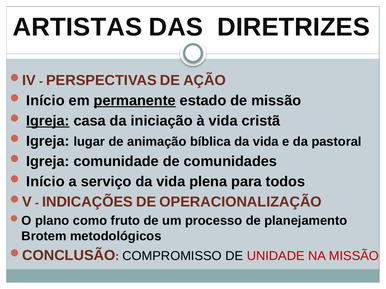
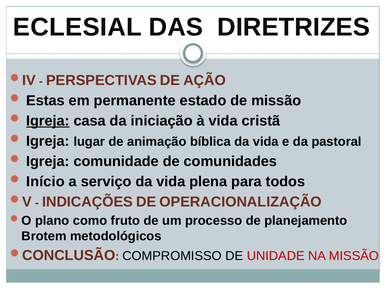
ARTISTAS: ARTISTAS -> ECLESIAL (77, 27)
Início: Início -> Estas (45, 101)
permanente underline: present -> none (135, 101)
